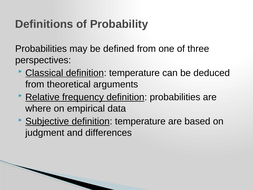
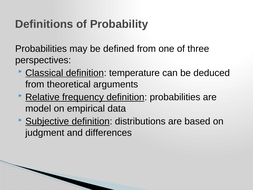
where: where -> model (38, 108)
Subjective definition temperature: temperature -> distributions (140, 121)
